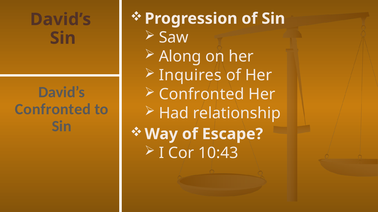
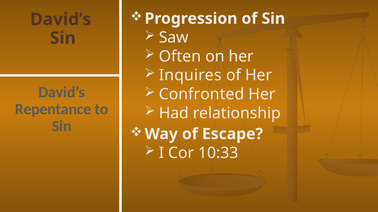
Along: Along -> Often (180, 57)
Confronted: Confronted -> Repentance (53, 110)
10:43: 10:43 -> 10:33 (218, 153)
